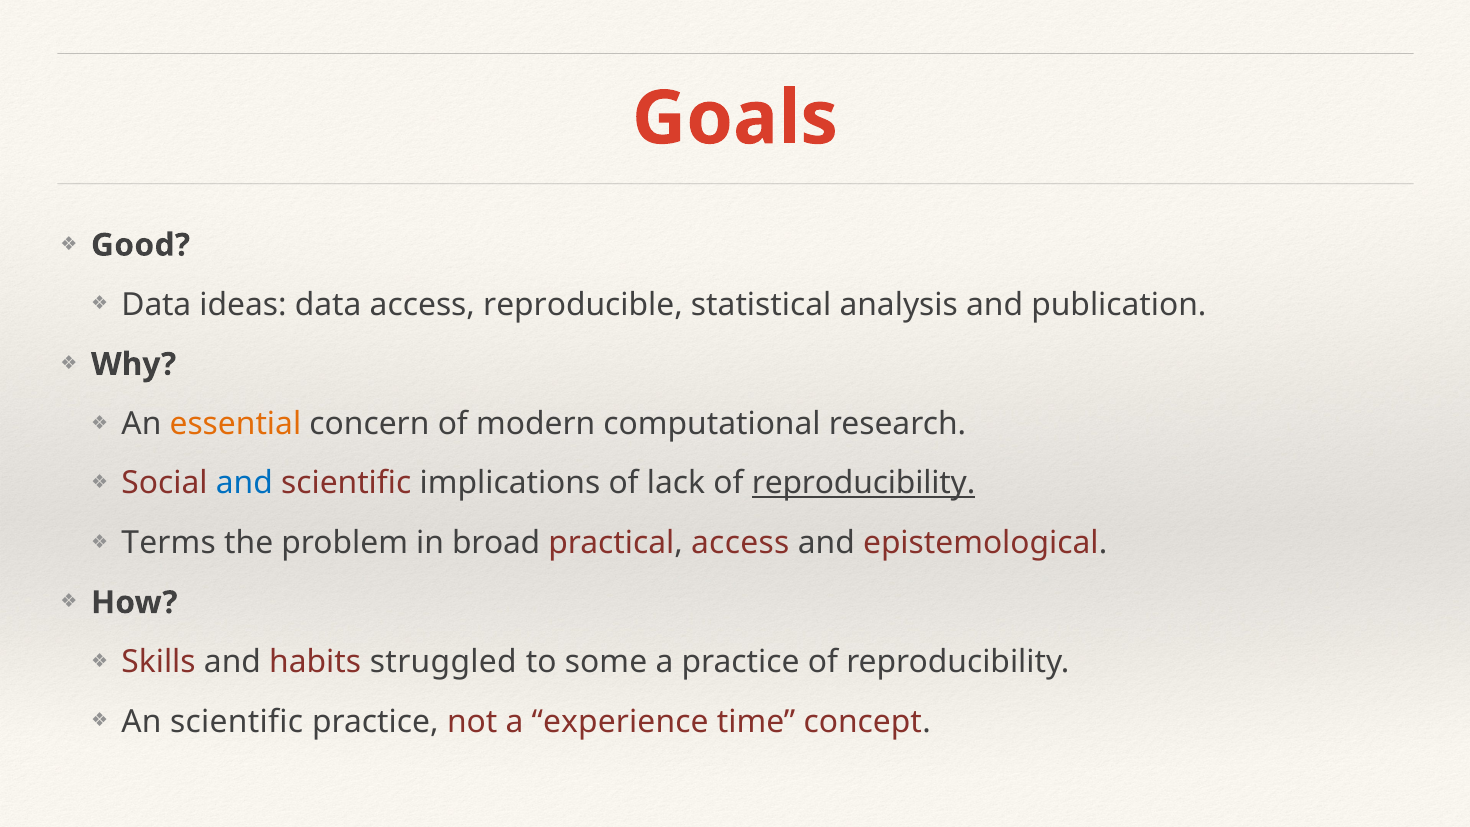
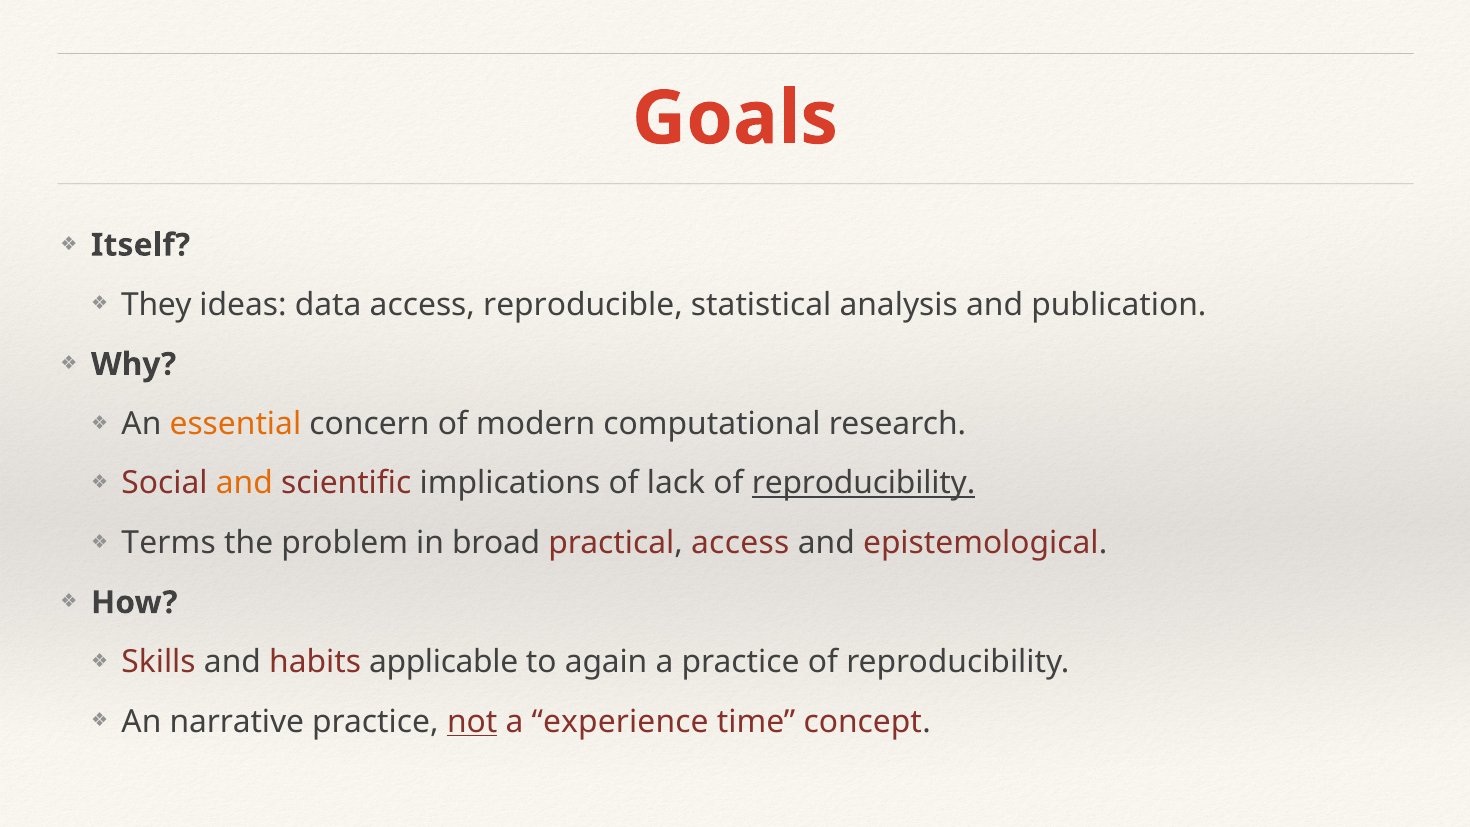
Good: Good -> Itself (141, 245)
Data: Data -> They (156, 305)
and colour: blue -> orange (244, 483)
struggled: struggled -> applicable (444, 662)
some: some -> again (606, 662)
An scientific: scientific -> narrative (237, 722)
not underline: none -> present (472, 722)
